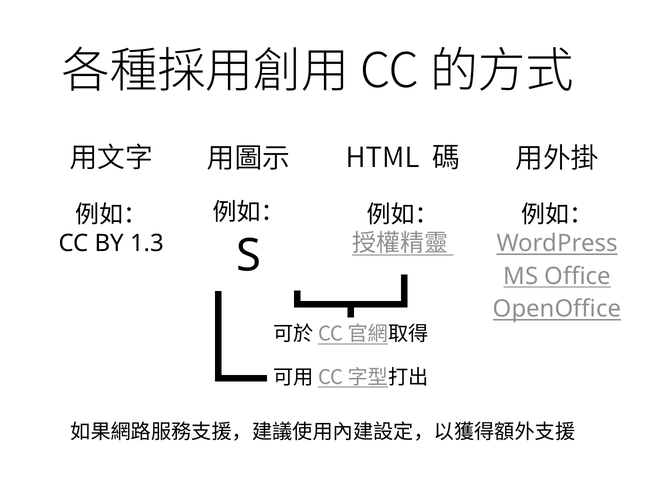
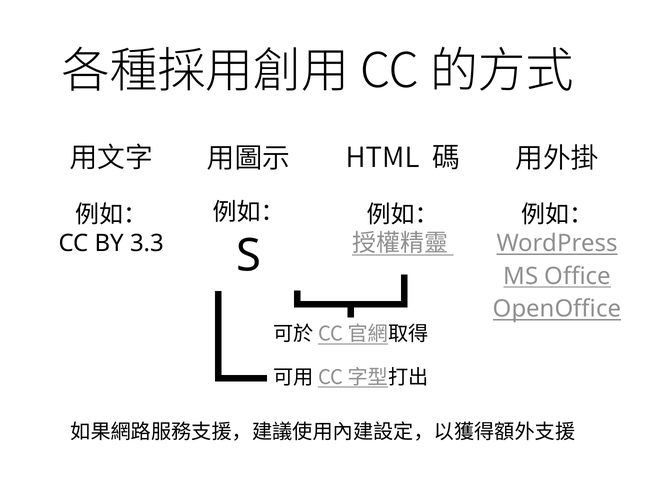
1.3: 1.3 -> 3.3 (147, 243)
